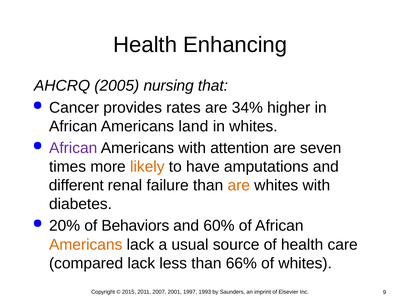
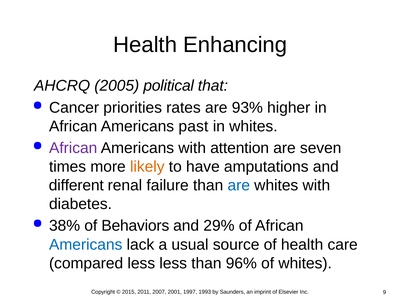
nursing: nursing -> political (169, 86)
provides: provides -> priorities (133, 108)
34%: 34% -> 93% (247, 108)
land: land -> past (193, 126)
are colour: orange -> blue (239, 185)
20%: 20% -> 38% (65, 226)
60%: 60% -> 29% (219, 226)
Americans colour: orange -> blue (86, 245)
compared lack: lack -> less (141, 263)
66%: 66% -> 96% (241, 263)
